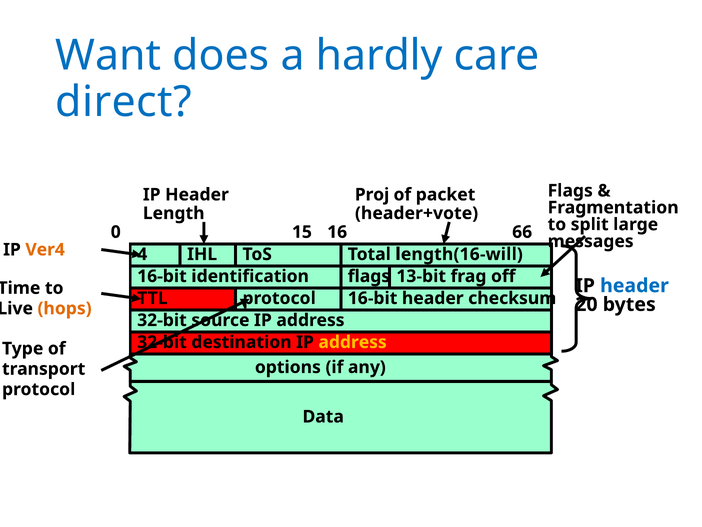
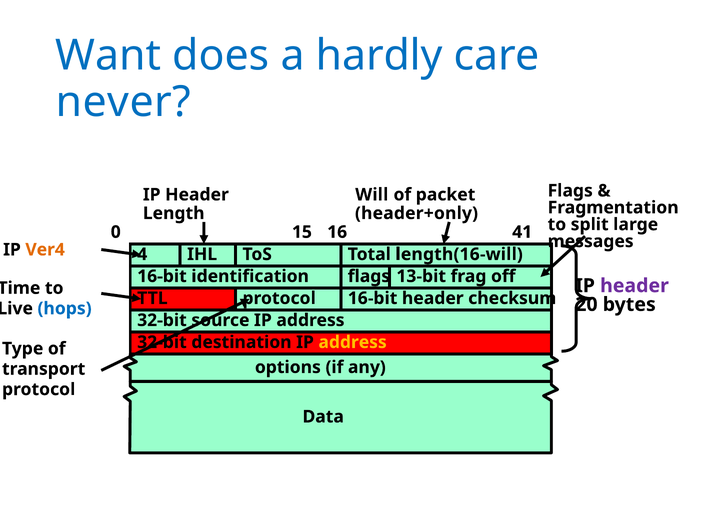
direct: direct -> never (124, 102)
Proj: Proj -> Will (372, 194)
header+vote: header+vote -> header+only (416, 213)
66: 66 -> 41 (522, 232)
header colour: blue -> purple (634, 285)
hops colour: orange -> blue (65, 308)
